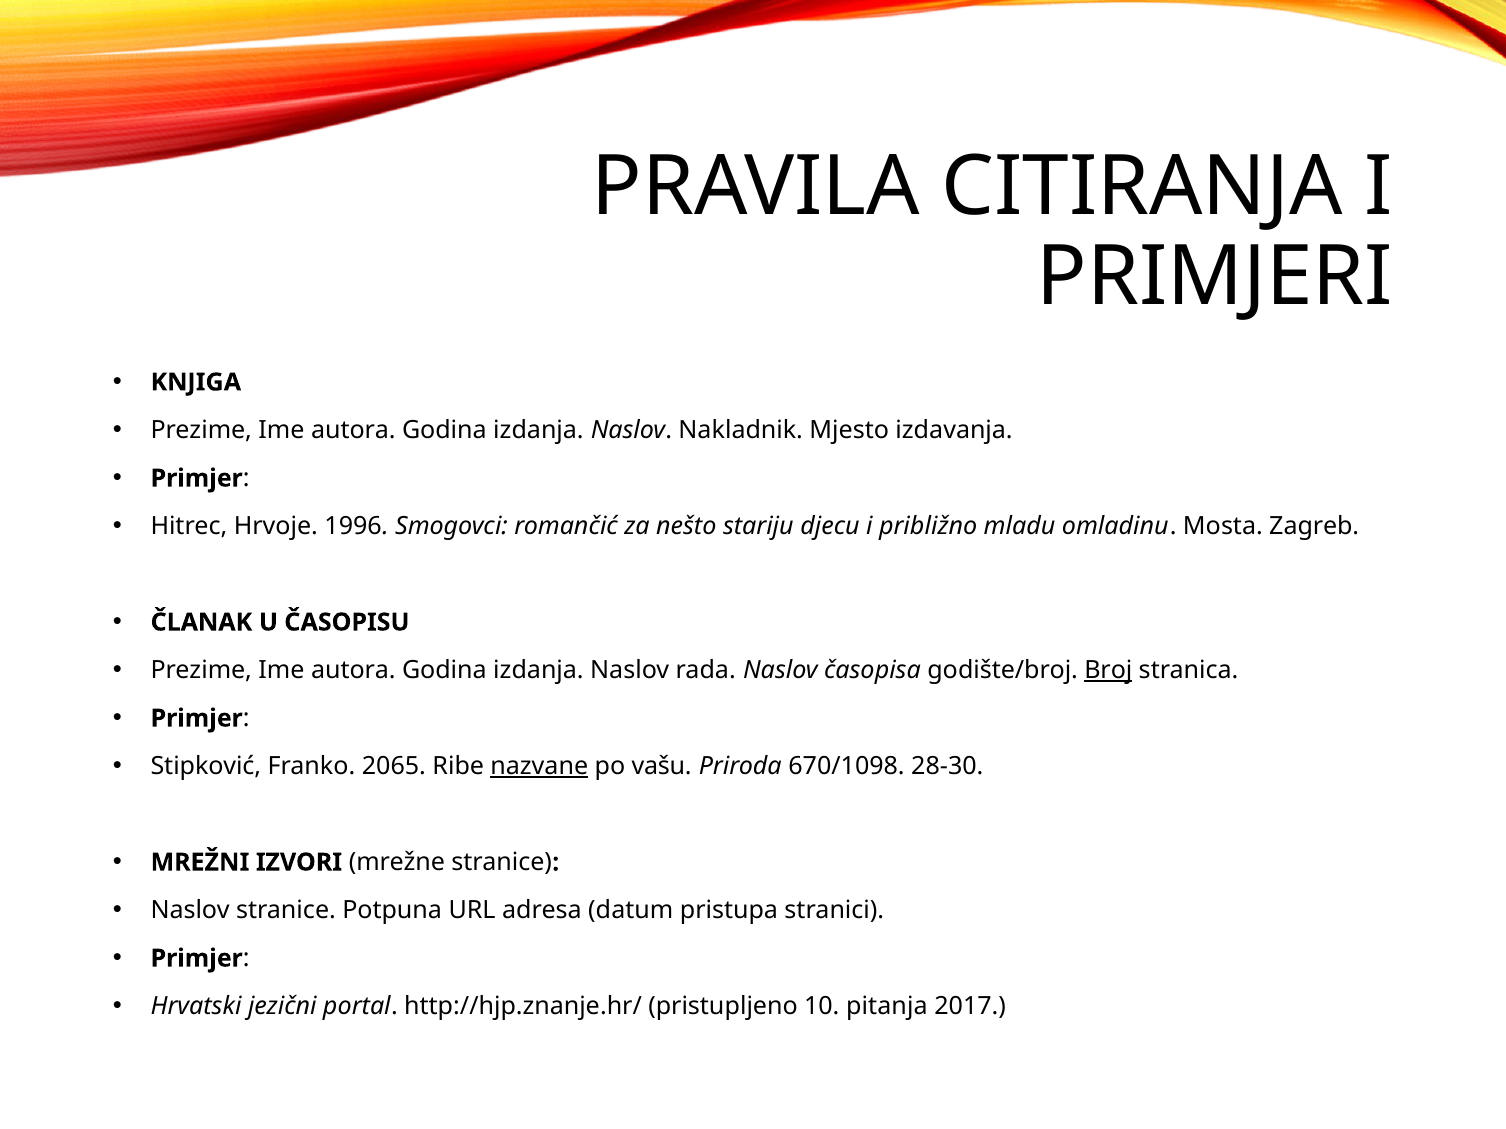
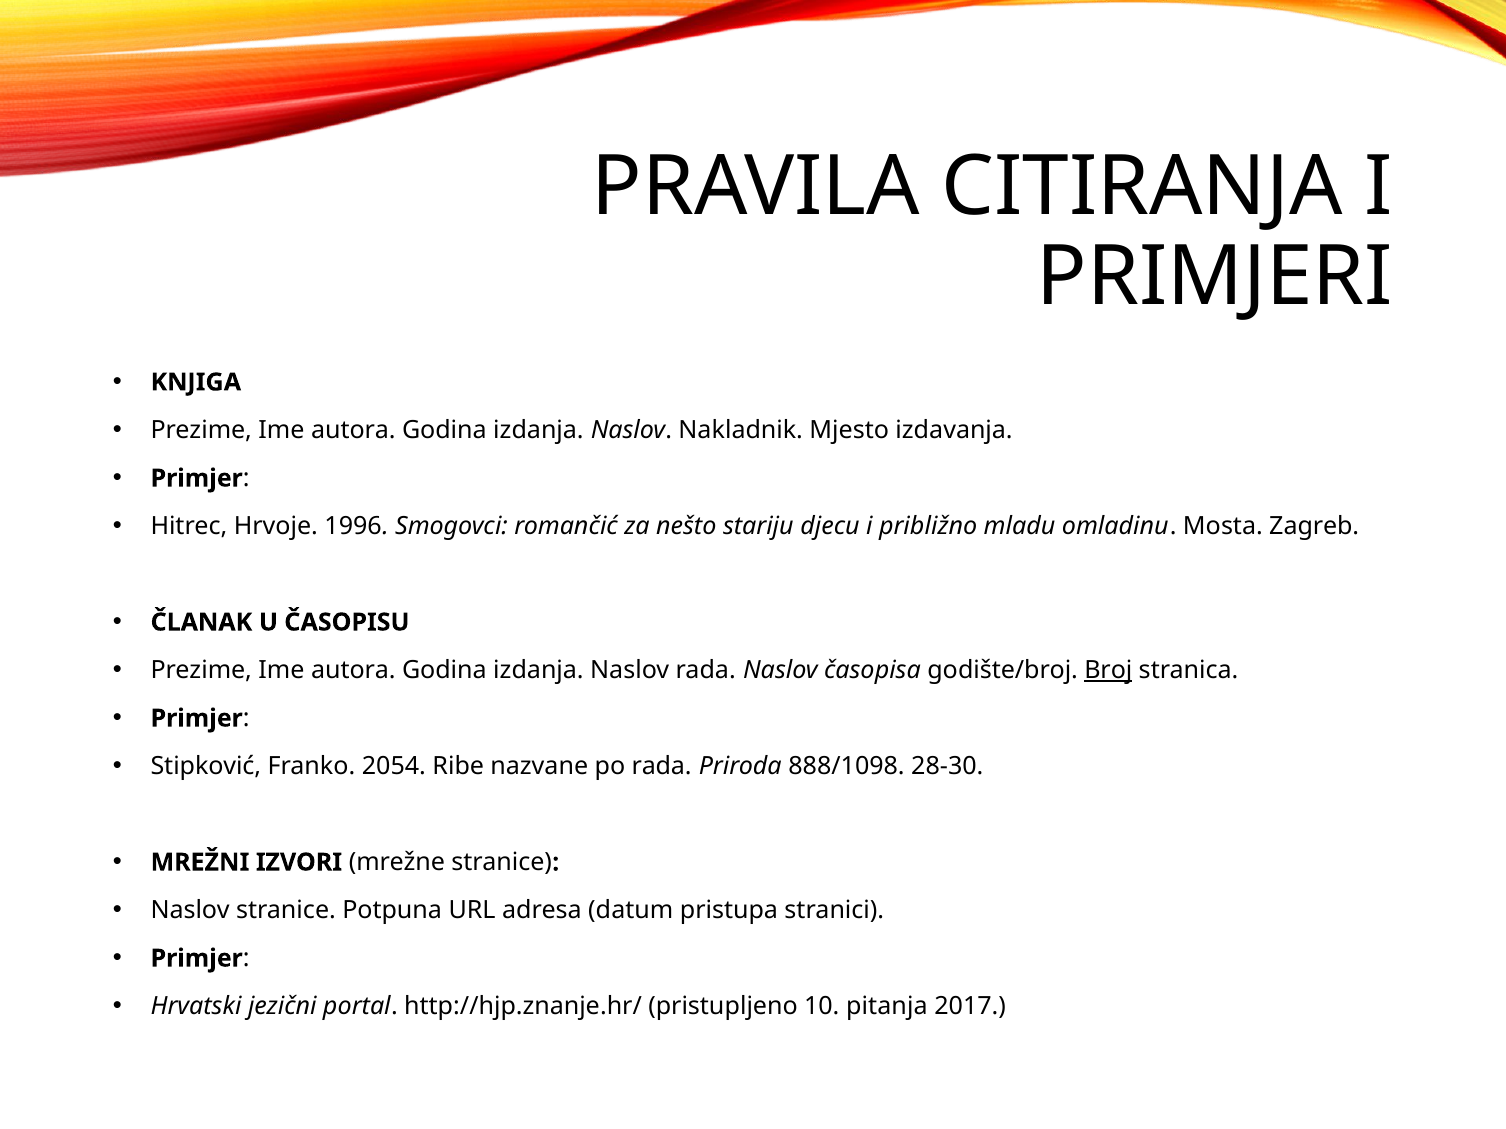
2065: 2065 -> 2054 (394, 767)
nazvane underline: present -> none (539, 767)
po vašu: vašu -> rada (662, 767)
670/1098: 670/1098 -> 888/1098 (847, 767)
